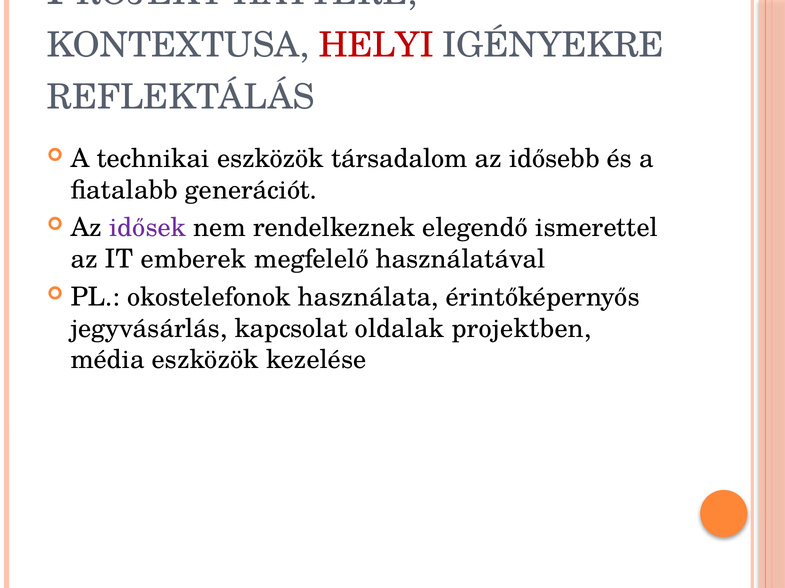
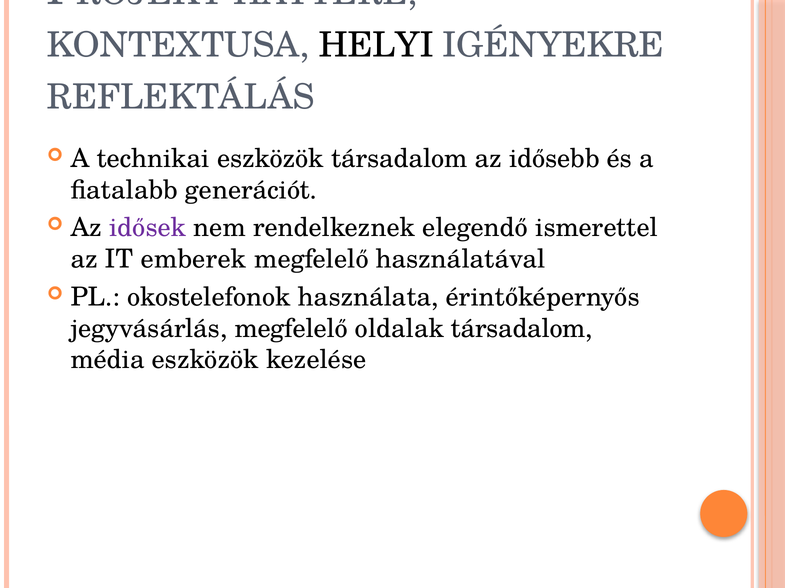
HELYI colour: red -> black (376, 45)
jegyvásárlás kapcsolat: kapcsolat -> megfelelő (291, 329)
oldalak projektben: projektben -> társadalom (522, 329)
